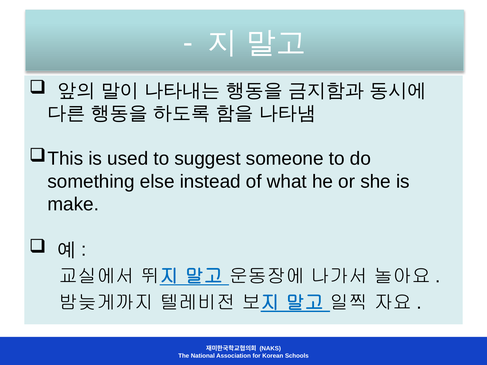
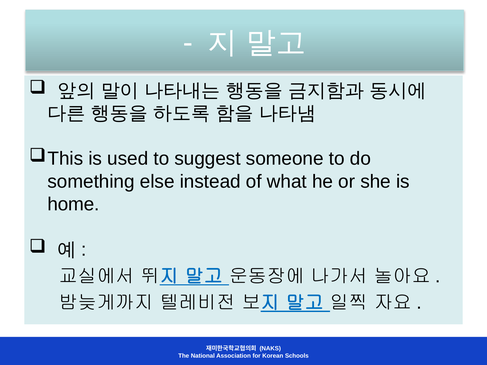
make: make -> home (73, 204)
